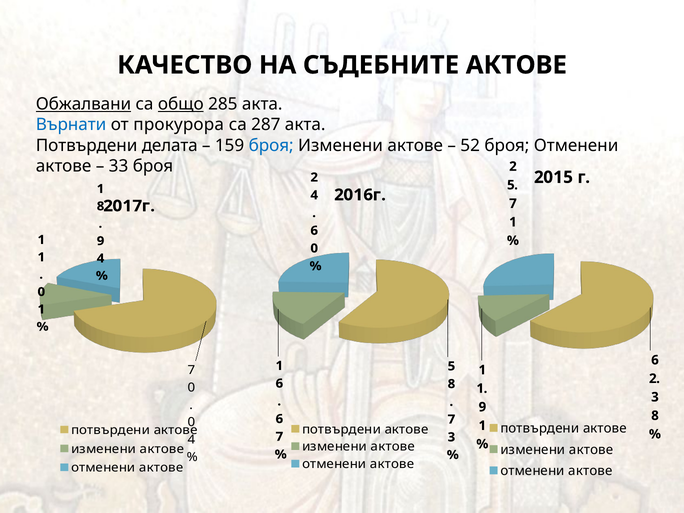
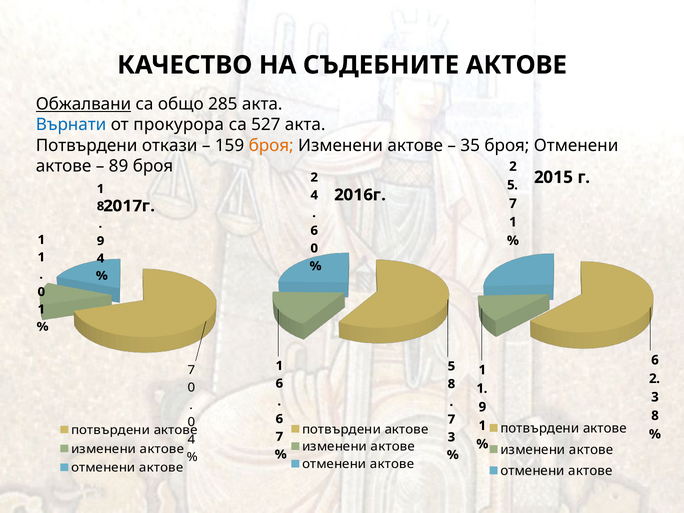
общо underline: present -> none (181, 104)
287: 287 -> 527 (266, 125)
делата: делата -> откази (170, 145)
броя colour: blue -> orange (271, 145)
52: 52 -> 35 (470, 145)
33: 33 -> 89 (119, 166)
